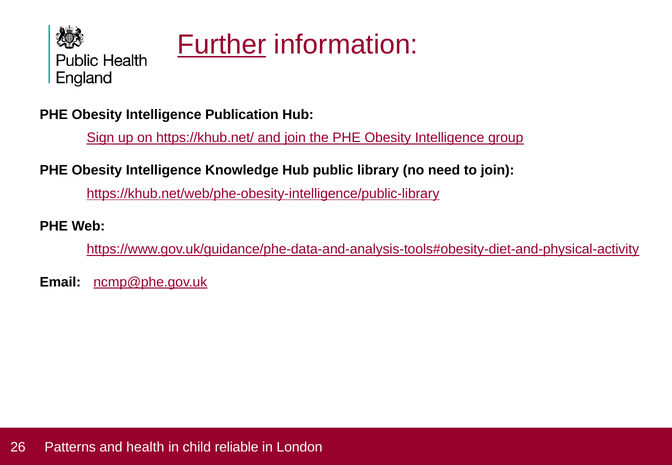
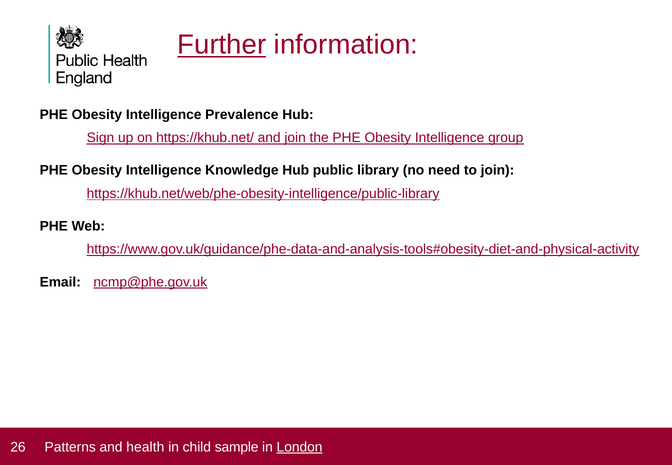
Publication: Publication -> Prevalence (242, 115)
reliable: reliable -> sample (237, 447)
London underline: none -> present (300, 447)
